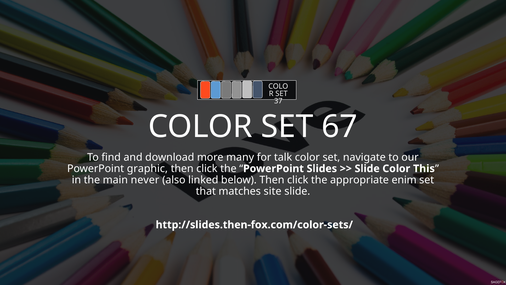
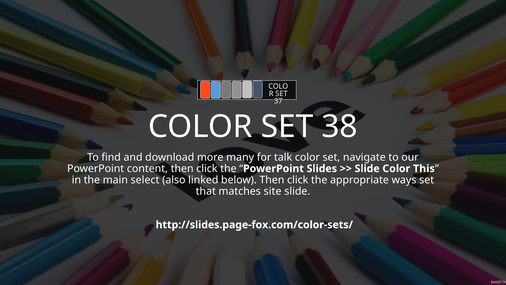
67: 67 -> 38 (340, 126)
graphic: graphic -> content (147, 168)
never: never -> select (145, 180)
enim: enim -> ways (404, 180)
http://slides.then-fox.com/color-sets/: http://slides.then-fox.com/color-sets/ -> http://slides.page-fox.com/color-sets/ (254, 225)
